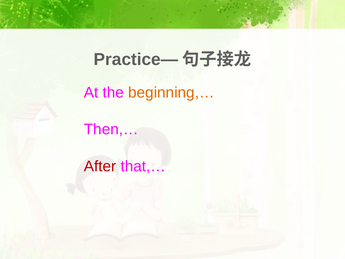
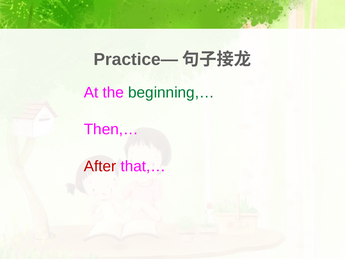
beginning,… colour: orange -> green (171, 92)
